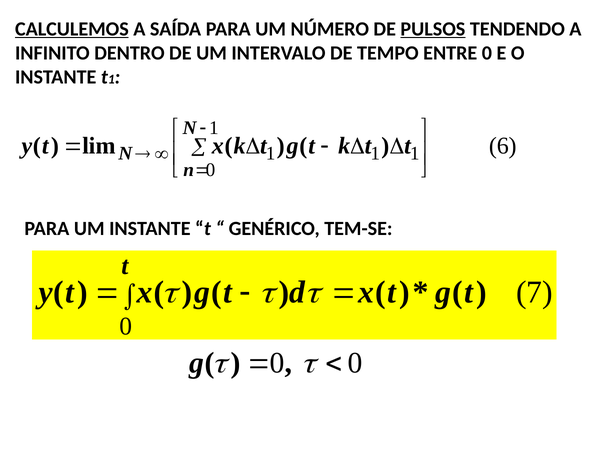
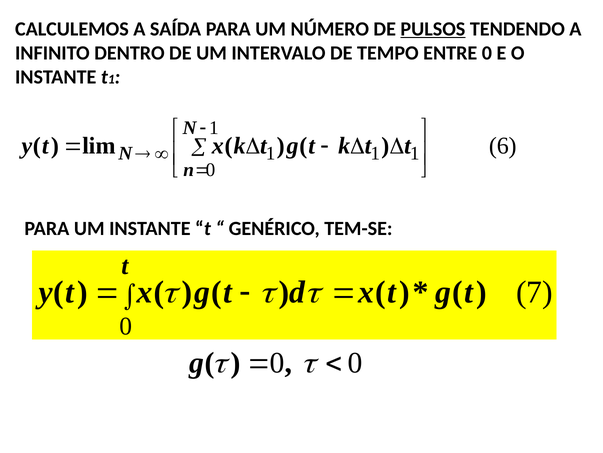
CALCULEMOS underline: present -> none (72, 29)
